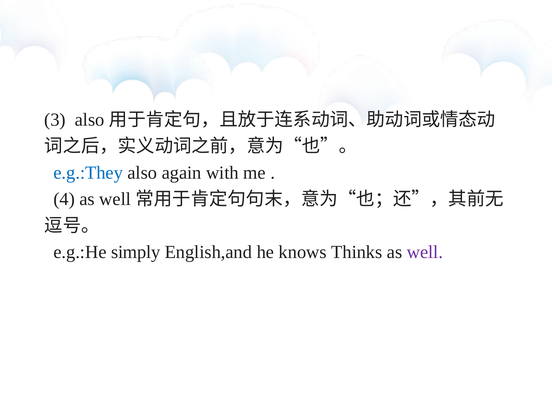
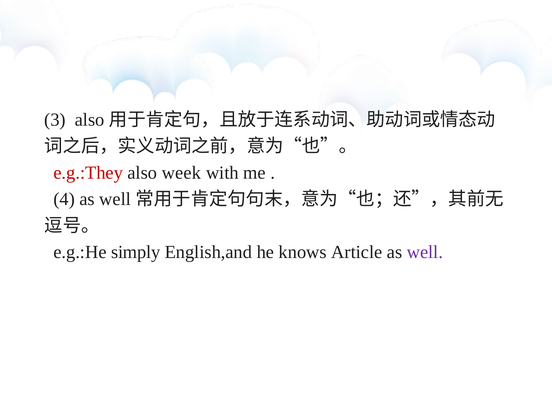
e.g.:They colour: blue -> red (88, 173)
again: again -> week (181, 173)
Thinks: Thinks -> Article (357, 252)
